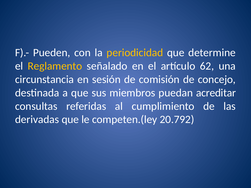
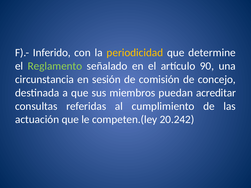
Pueden: Pueden -> Inferido (52, 53)
Reglamento colour: yellow -> light green (55, 66)
62: 62 -> 90 (207, 66)
derivadas: derivadas -> actuación (37, 120)
20.792: 20.792 -> 20.242 (177, 120)
